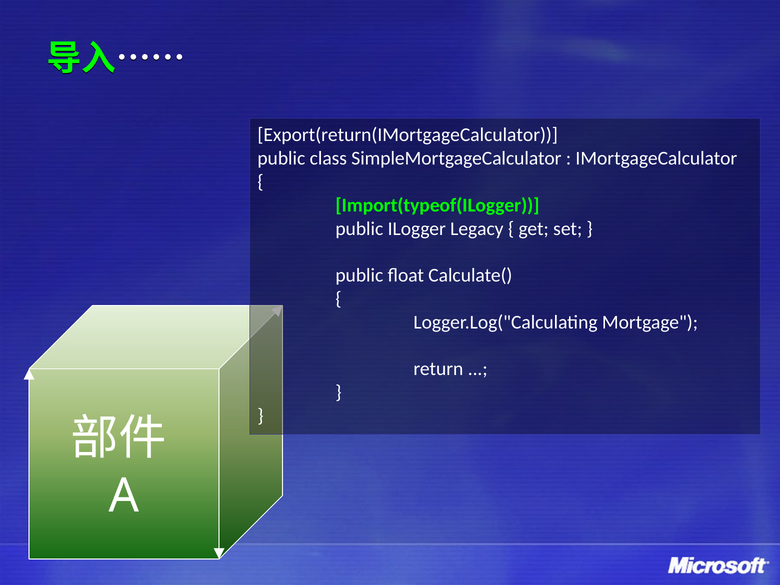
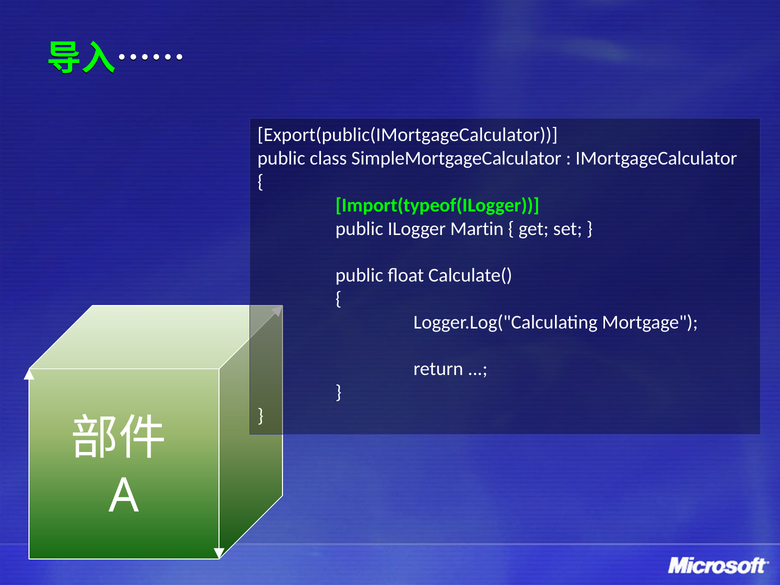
Export(return(IMortgageCalculator: Export(return(IMortgageCalculator -> Export(public(IMortgageCalculator (408, 135)
Legacy: Legacy -> Martin (477, 229)
